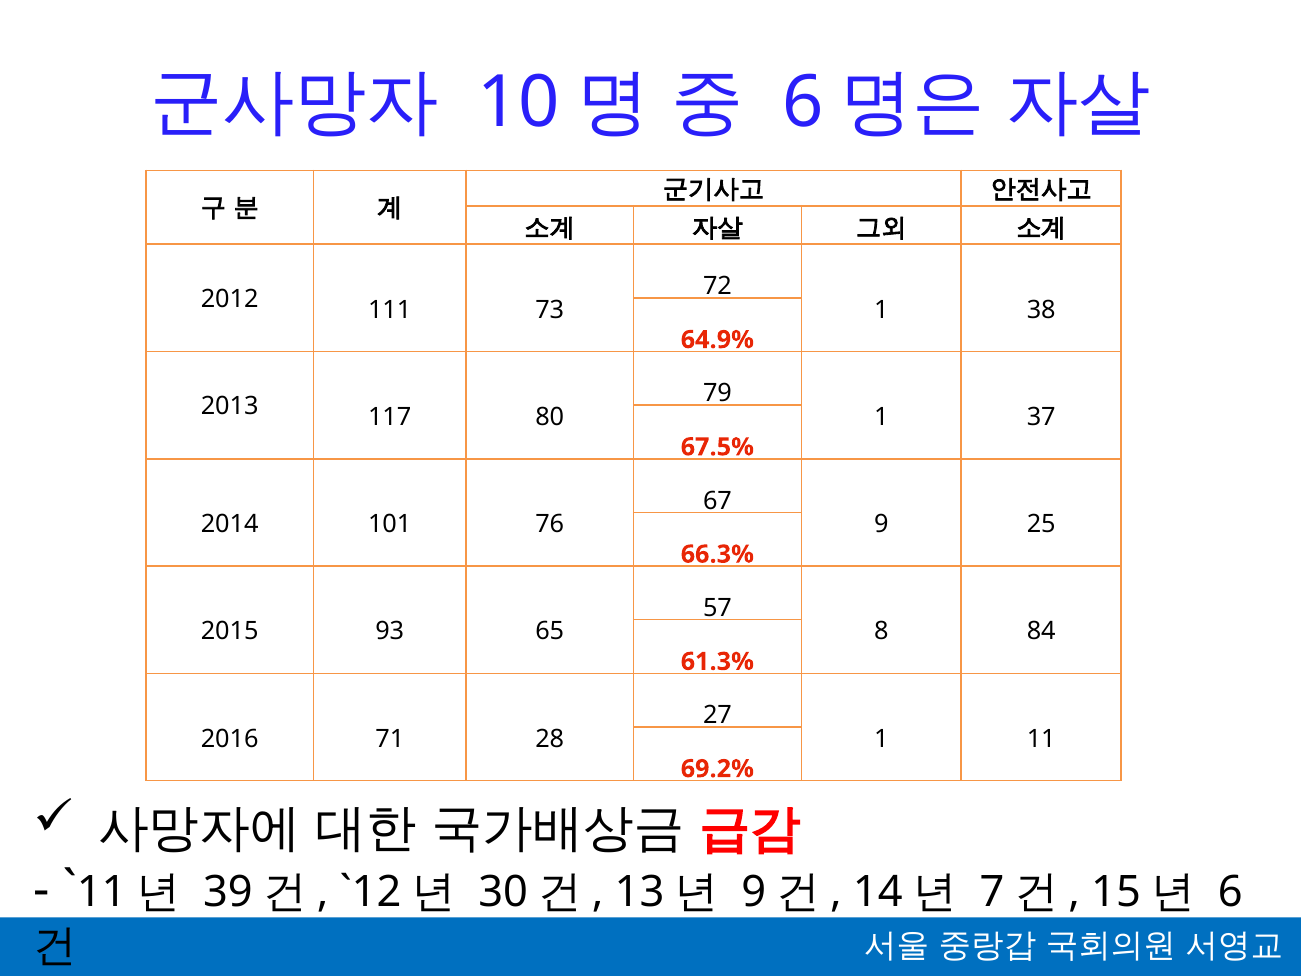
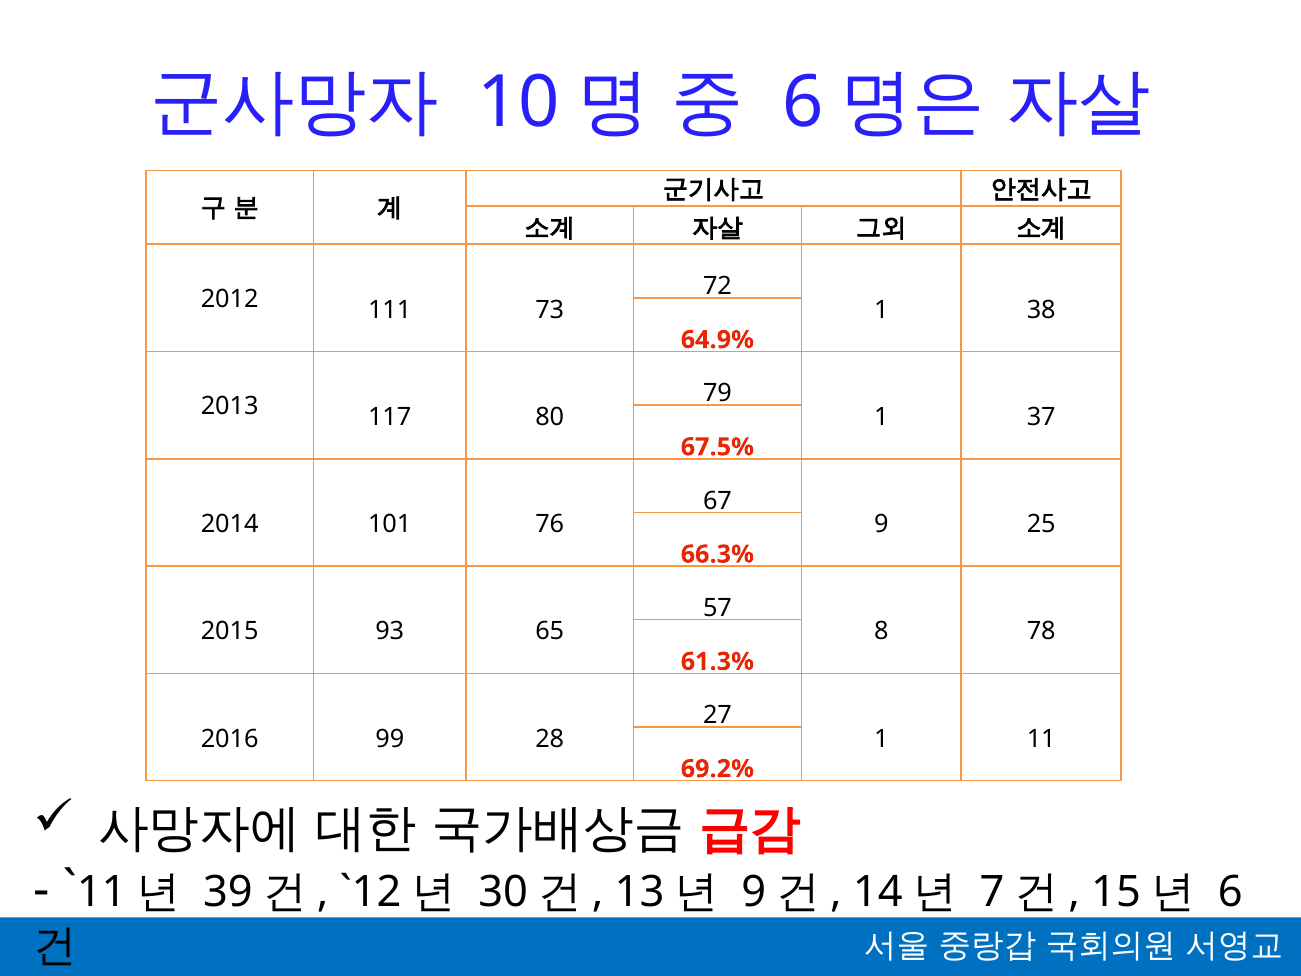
84: 84 -> 78 (1041, 631)
71: 71 -> 99 (390, 739)
